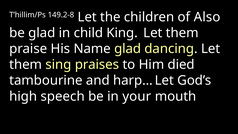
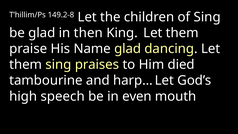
of Also: Also -> Sing (207, 17)
child: child -> then (88, 33)
your: your -> even (137, 96)
